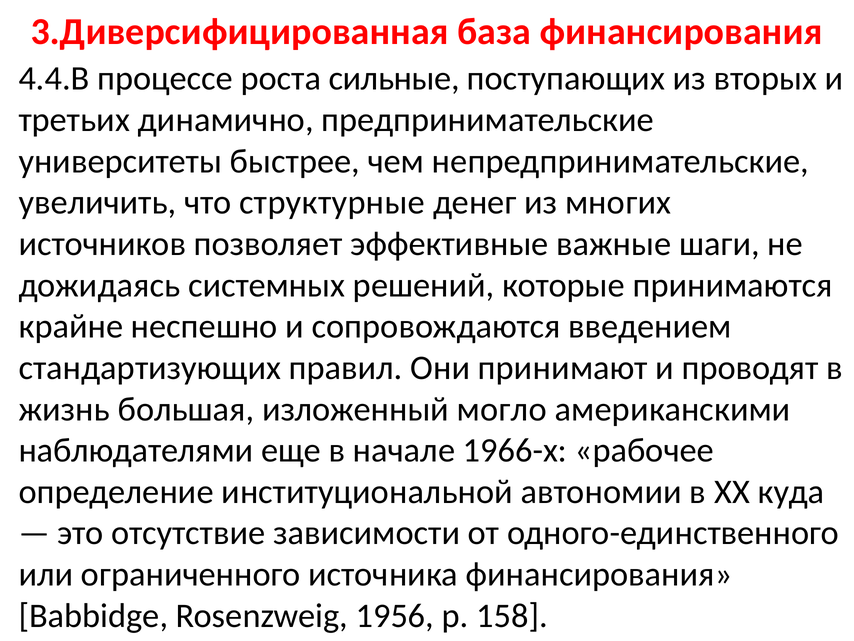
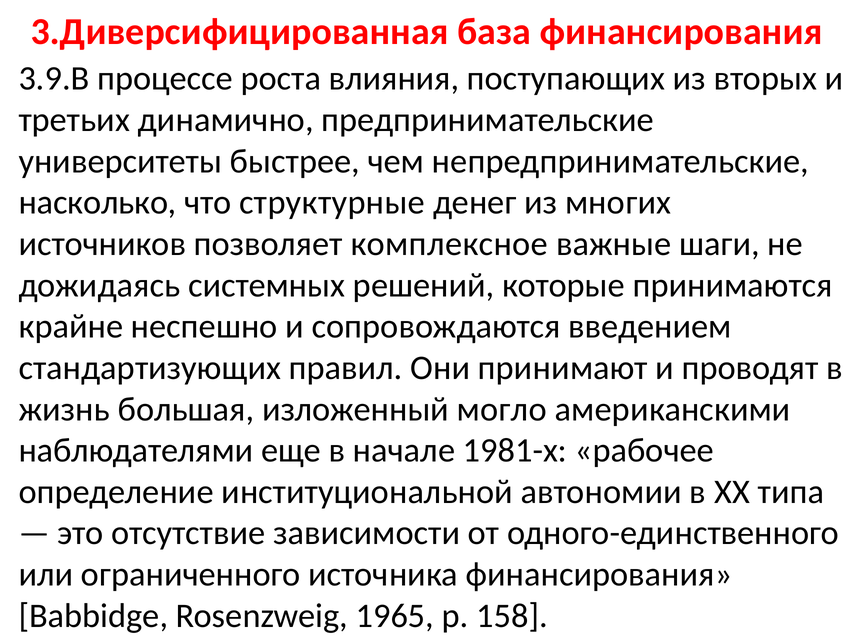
4.4.В: 4.4.В -> 3.9.В (54, 79)
сильные: сильные -> влияния (394, 79)
увеличить: увеличить -> насколько (98, 202)
эффективные: эффективные -> комплексное (449, 244)
1966-х: 1966-х -> 1981-х (515, 450)
куда: куда -> типа (791, 491)
1956: 1956 -> 1965 (395, 615)
